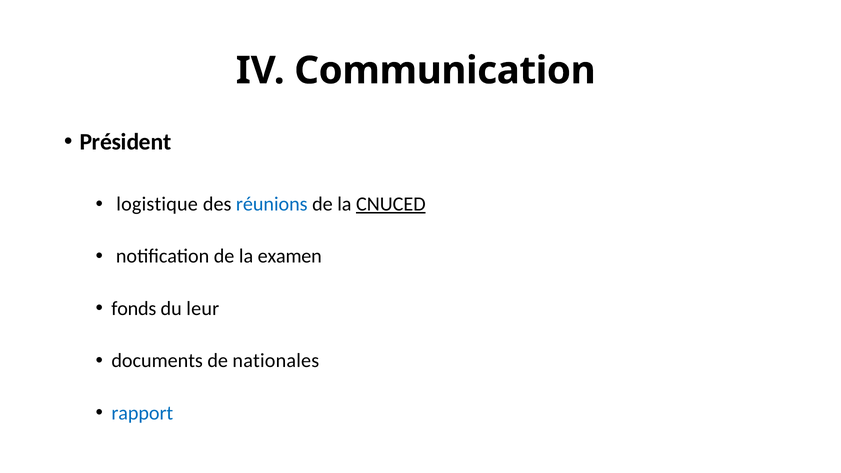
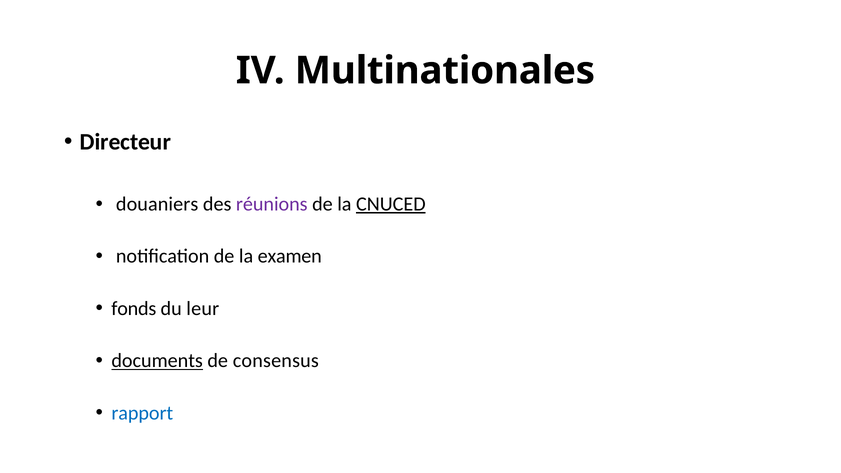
Communication: Communication -> Multinationales (445, 71)
Président: Président -> Directeur (125, 142)
logistique: logistique -> douaniers (157, 204)
réunions colour: blue -> purple (272, 204)
documents underline: none -> present (157, 361)
nationales: nationales -> consensus (276, 361)
